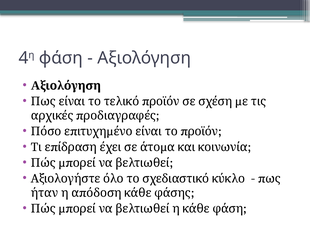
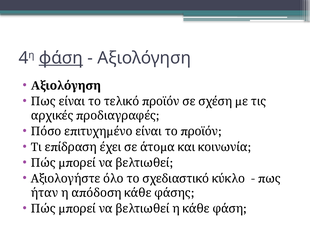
φάση underline: none -> present (61, 58)
